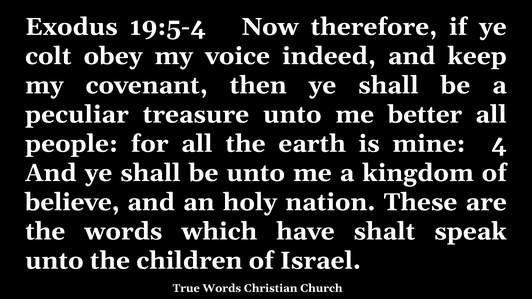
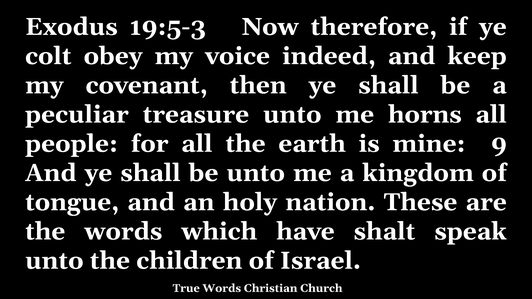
19:5-4: 19:5-4 -> 19:5-3 (168, 27)
better: better -> horns (425, 115)
4: 4 -> 9 (499, 144)
believe: believe -> tongue (72, 202)
